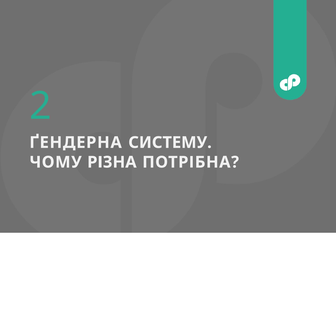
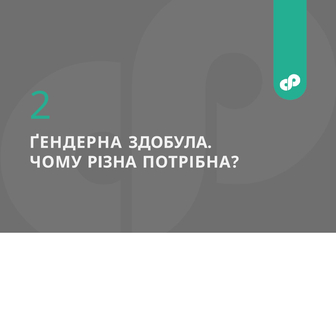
СИСТЕМУ: СИСТЕМУ -> ЗДОБУЛА (170, 143)
